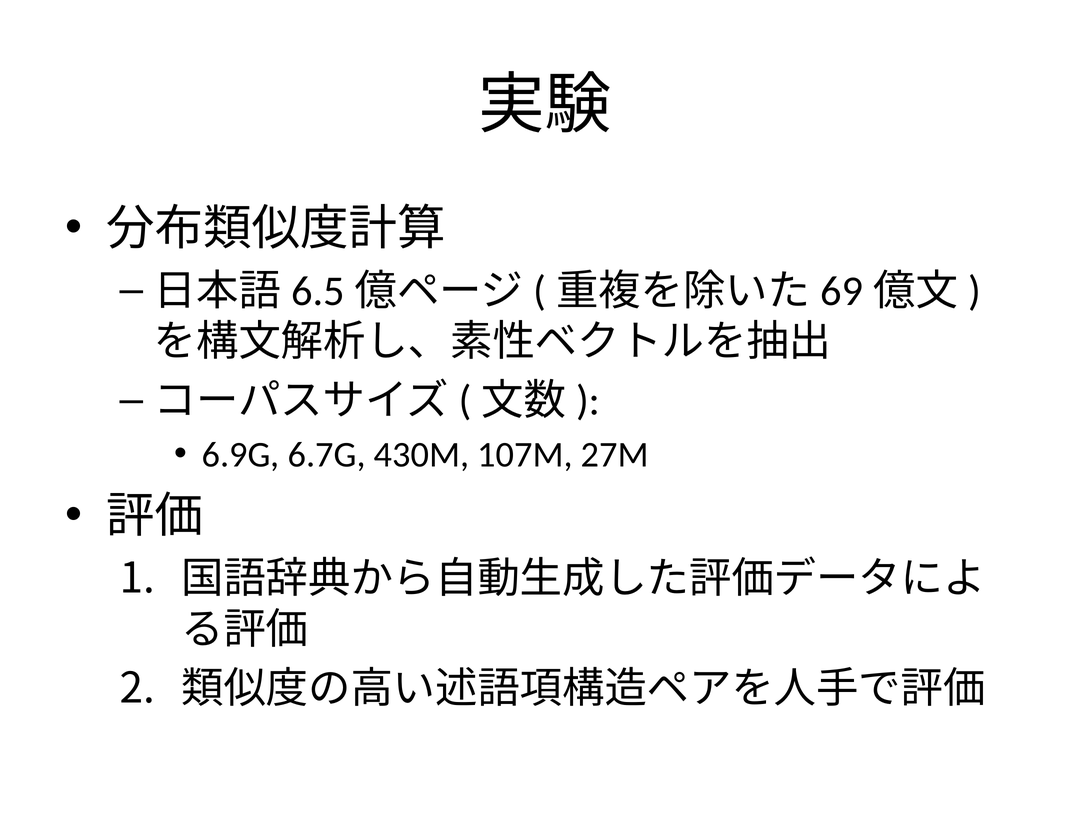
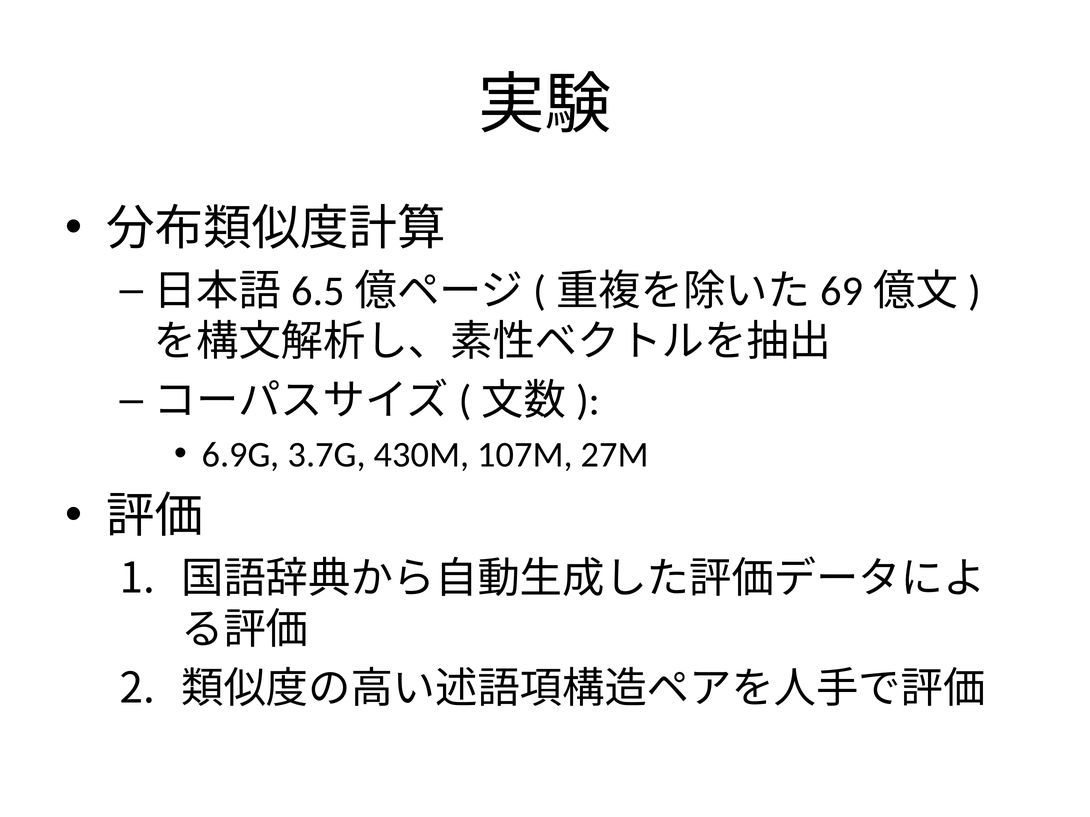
6.7G: 6.7G -> 3.7G (327, 455)
